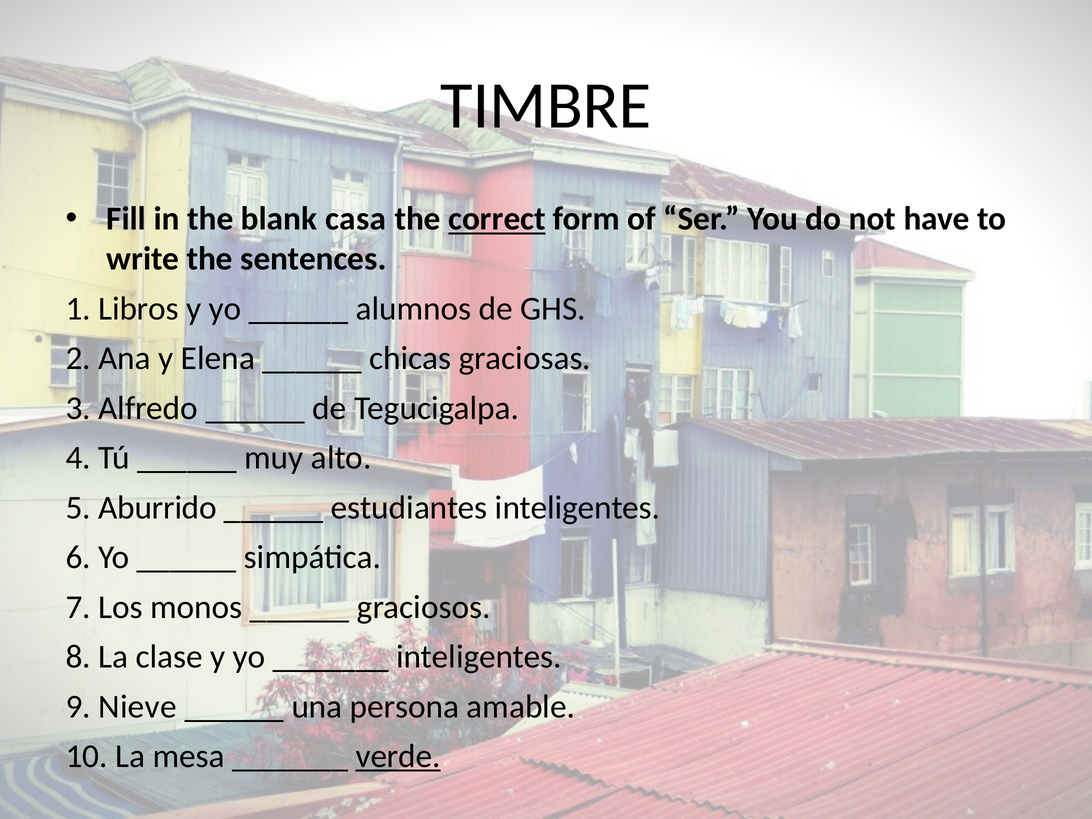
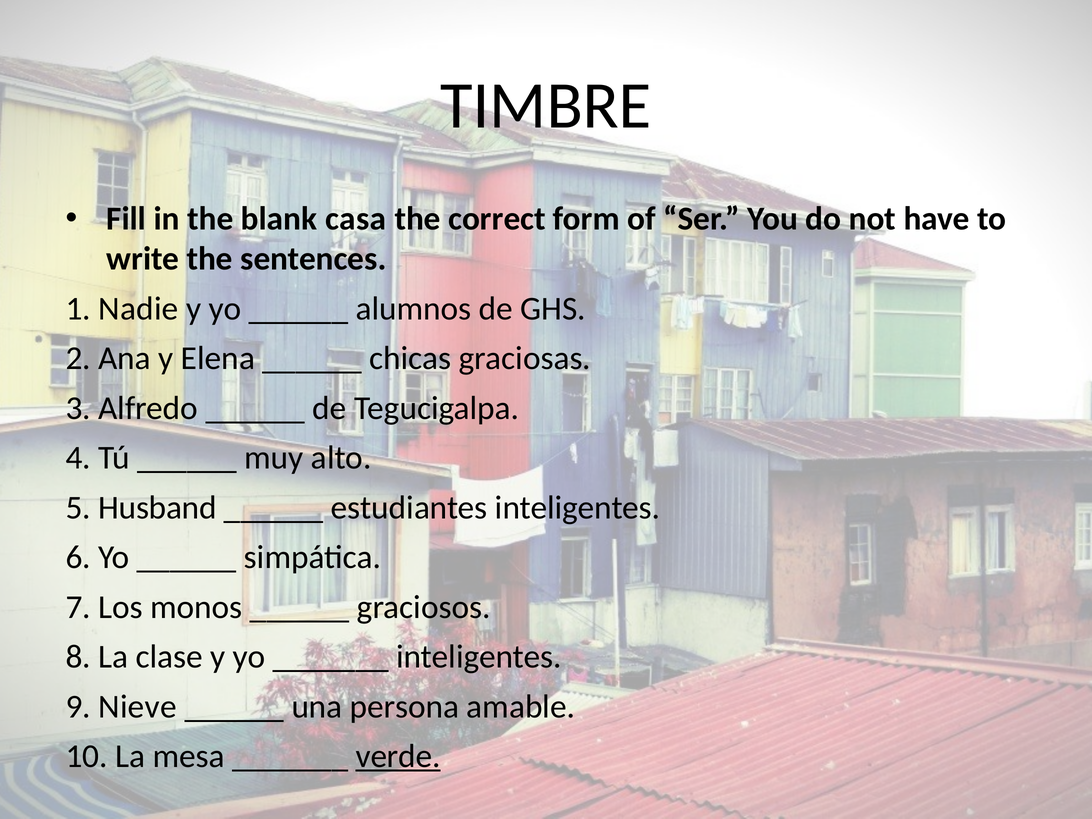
correct underline: present -> none (497, 219)
Libros: Libros -> Nadie (138, 309)
Aburrido: Aburrido -> Husband (157, 508)
